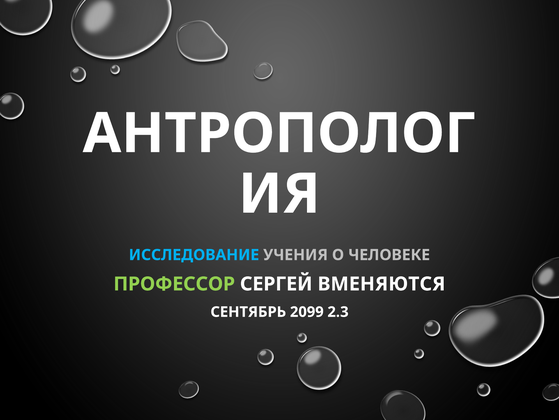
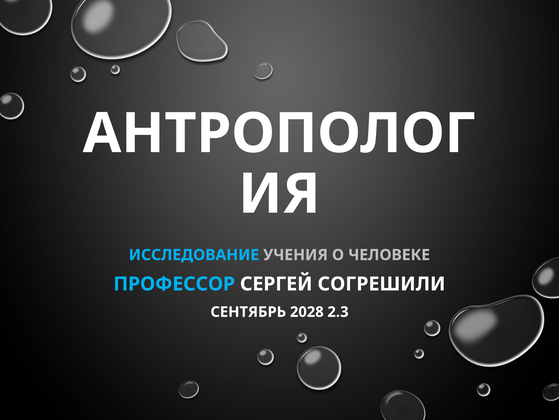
ПРОФЕССОР colour: light green -> light blue (174, 284)
ВМЕНЯЮТСЯ: ВМЕНЯЮТСЯ -> СОГРЕШИЛИ (381, 284)
2099: 2099 -> 2028 (307, 311)
